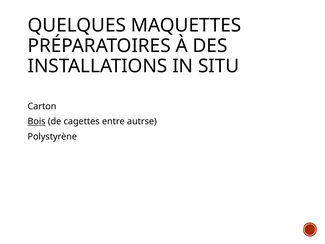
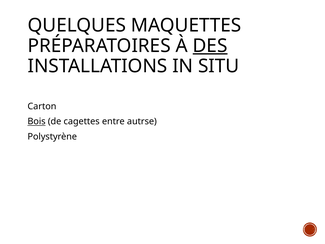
DES underline: none -> present (210, 46)
